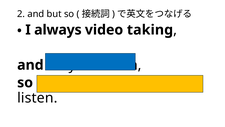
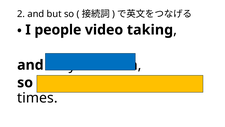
always: always -> people (58, 30)
listen: listen -> times (37, 98)
